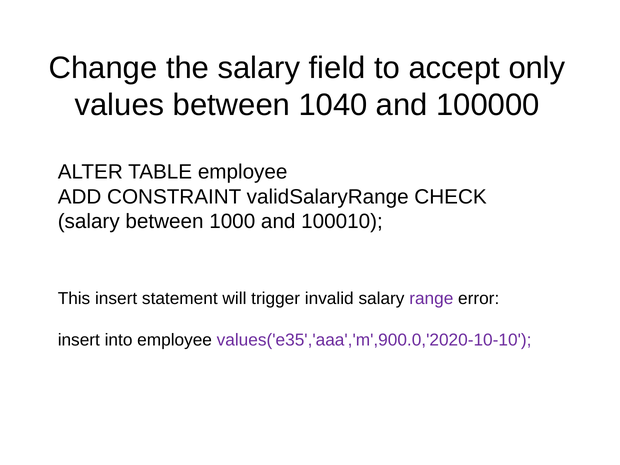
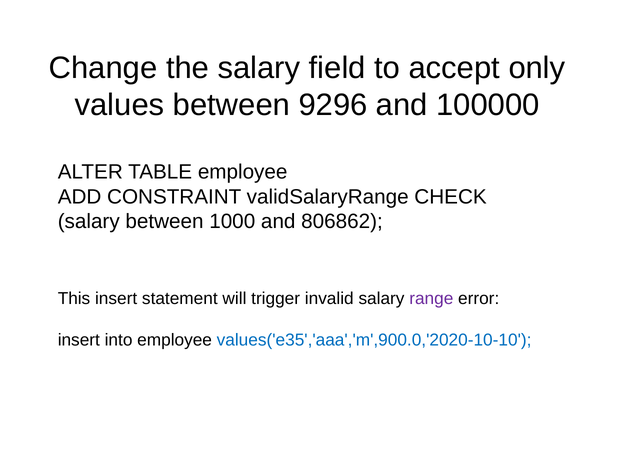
1040: 1040 -> 9296 (333, 105)
100010: 100010 -> 806862 (342, 221)
values('e35','aaa','m',900.0,'2020-10-10 colour: purple -> blue (374, 340)
